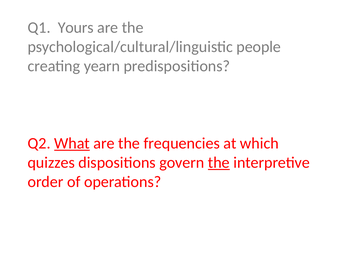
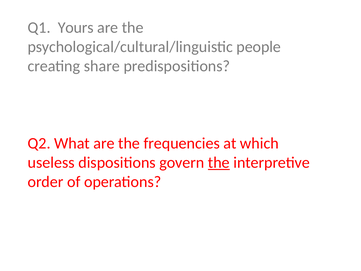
yearn: yearn -> share (102, 66)
What underline: present -> none (72, 143)
quizzes: quizzes -> useless (51, 162)
